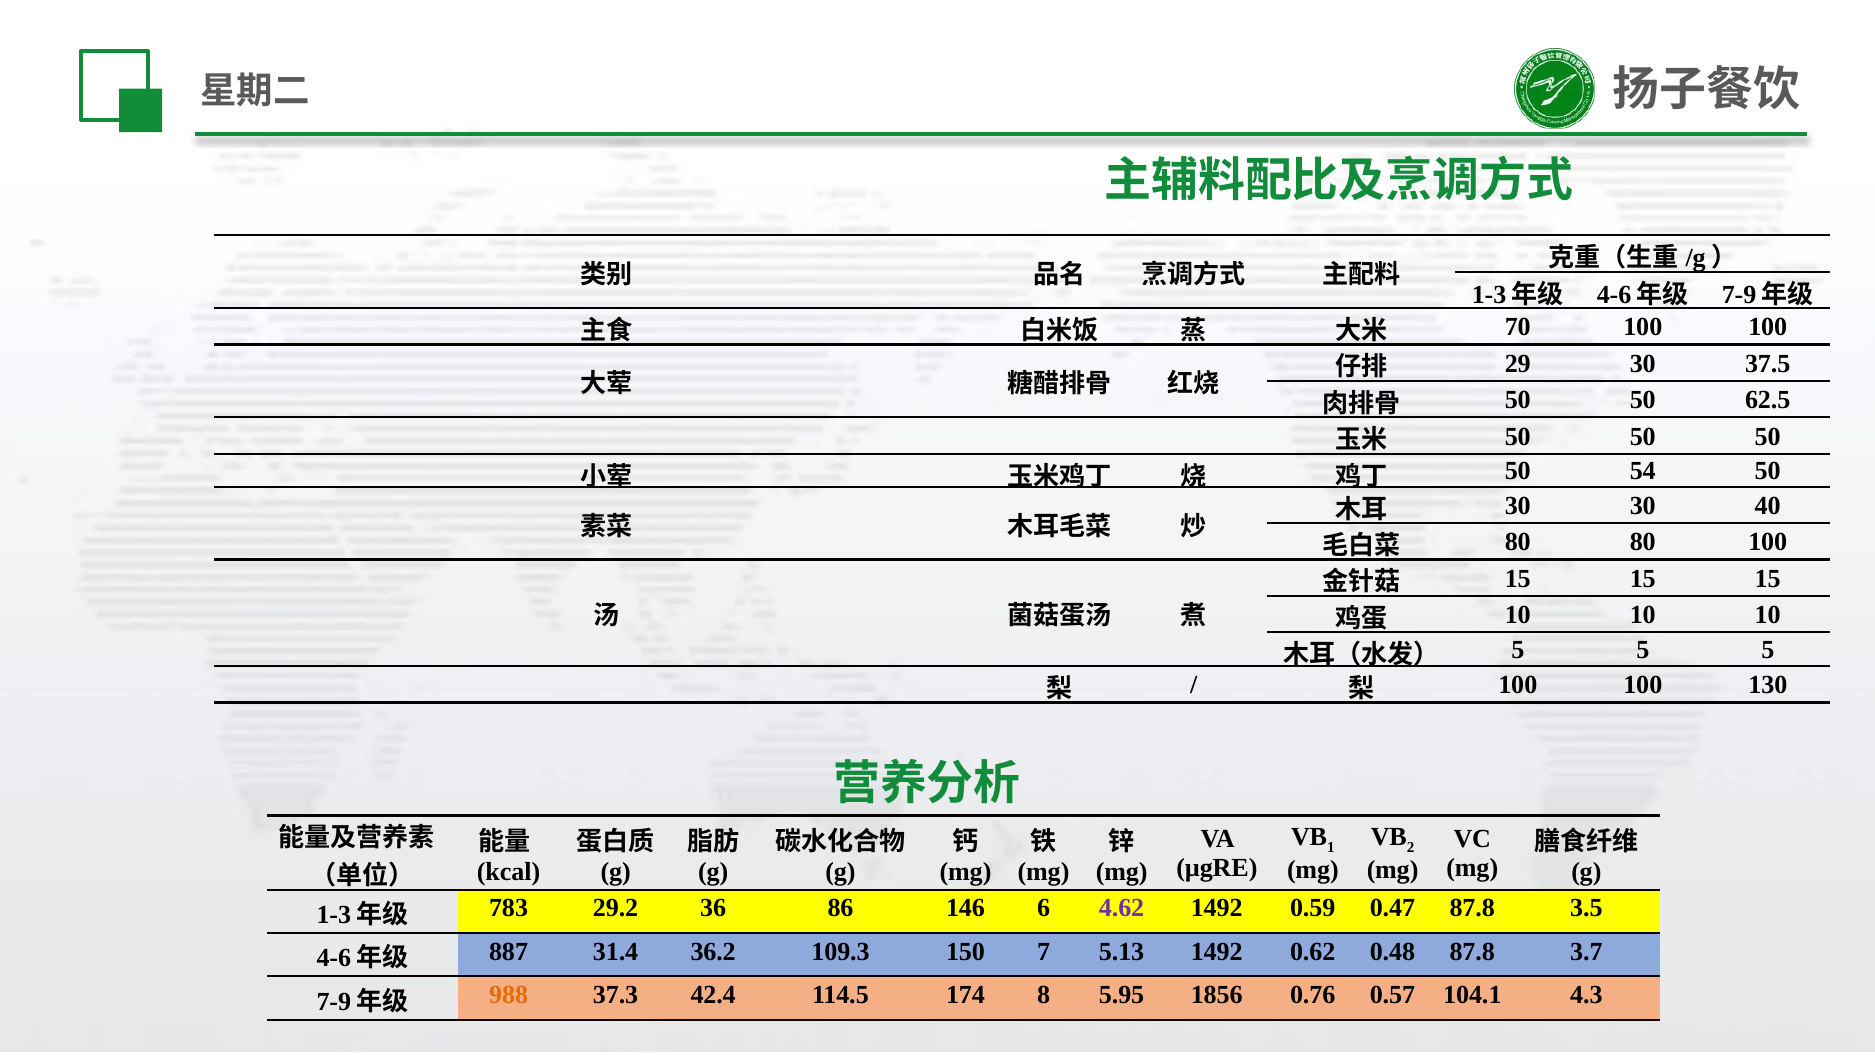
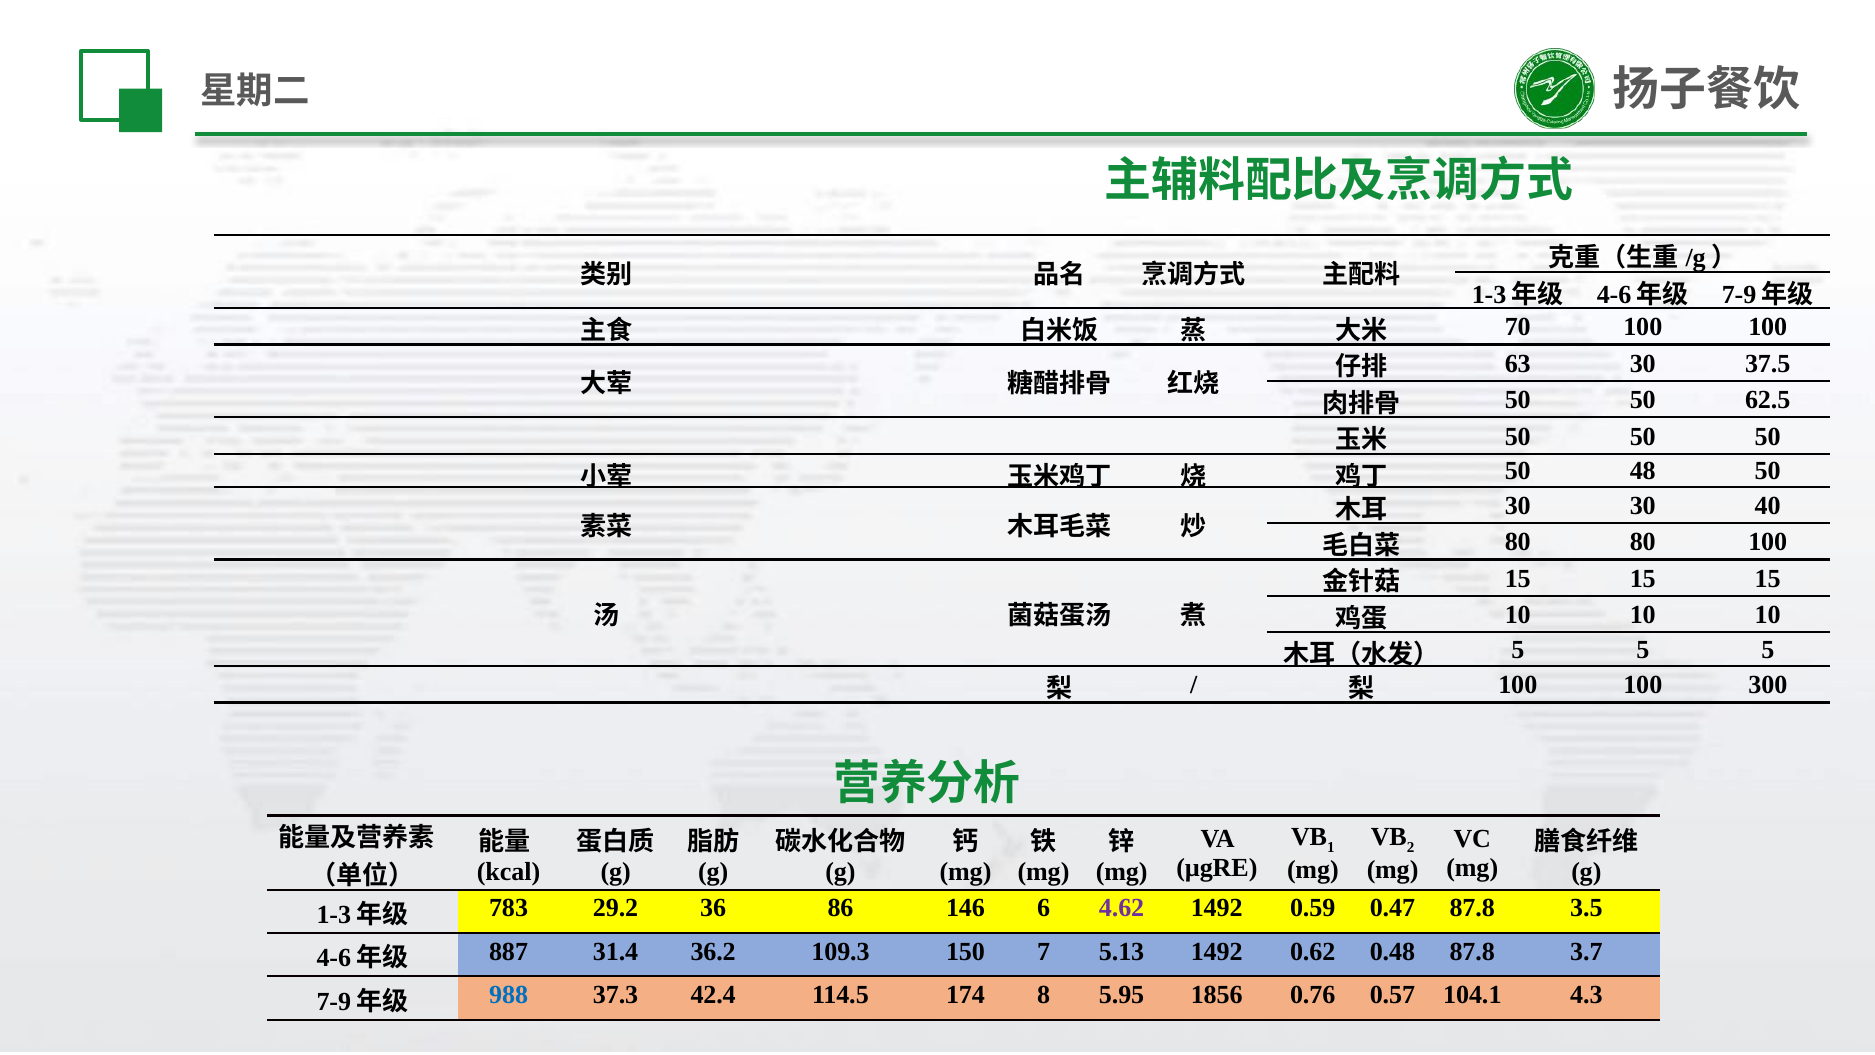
29: 29 -> 63 (1518, 364)
54: 54 -> 48 (1643, 471)
130: 130 -> 300 (1768, 685)
988 colour: orange -> blue (509, 995)
